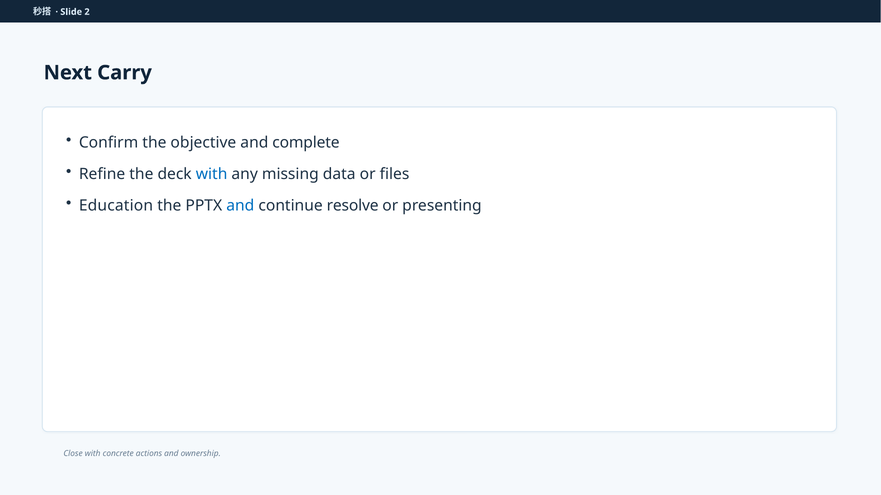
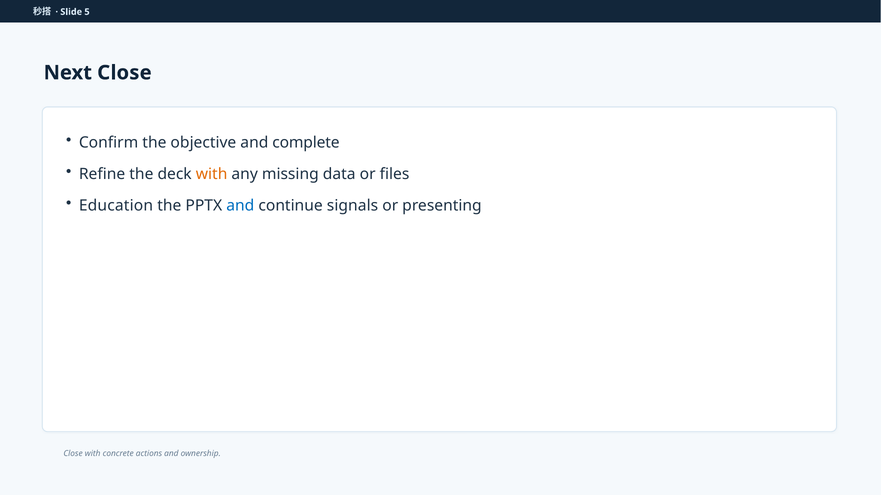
2: 2 -> 5 (87, 12)
Next Carry: Carry -> Close (124, 73)
with colour: blue -> orange (212, 174)
resolve: resolve -> signals (353, 206)
